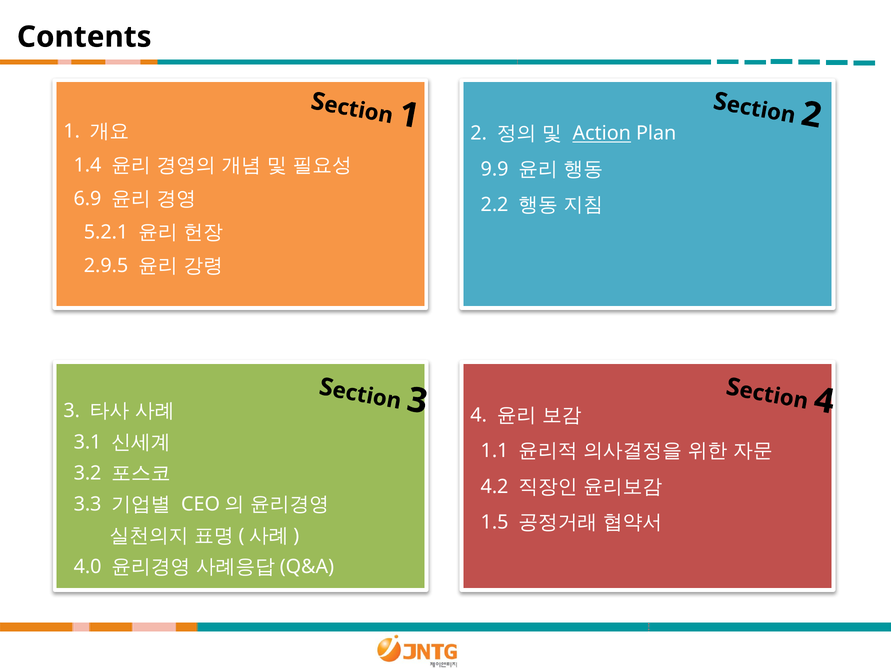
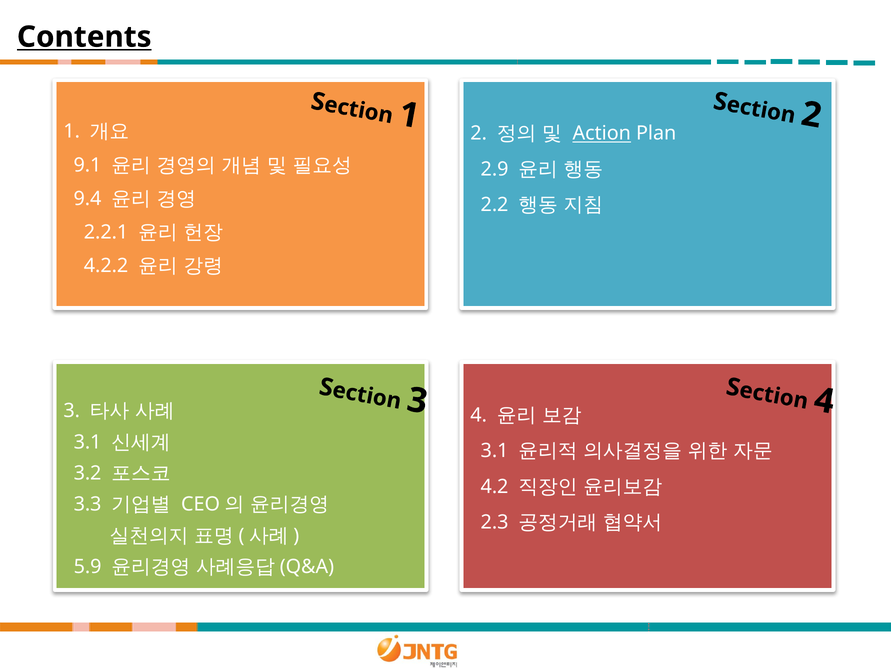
Contents underline: none -> present (84, 37)
1.4: 1.4 -> 9.1 (88, 165)
9.9: 9.9 -> 2.9 (495, 169)
6.9: 6.9 -> 9.4 (88, 199)
5.2.1: 5.2.1 -> 2.2.1 (106, 232)
2.9.5: 2.9.5 -> 4.2.2 (106, 266)
1.1: 1.1 -> 3.1 (495, 451)
1.5: 1.5 -> 2.3 (495, 522)
4.0: 4.0 -> 5.9 (88, 567)
